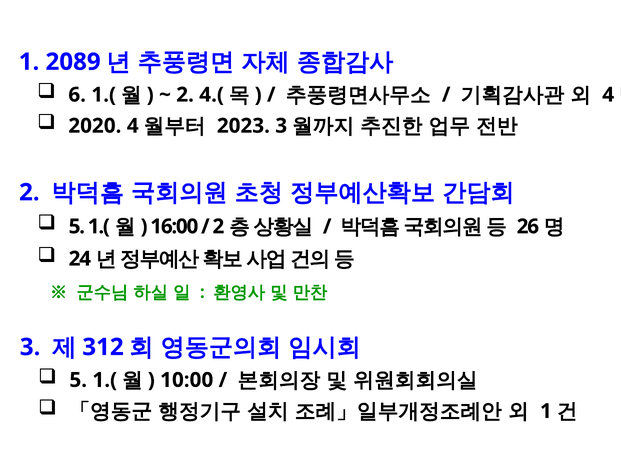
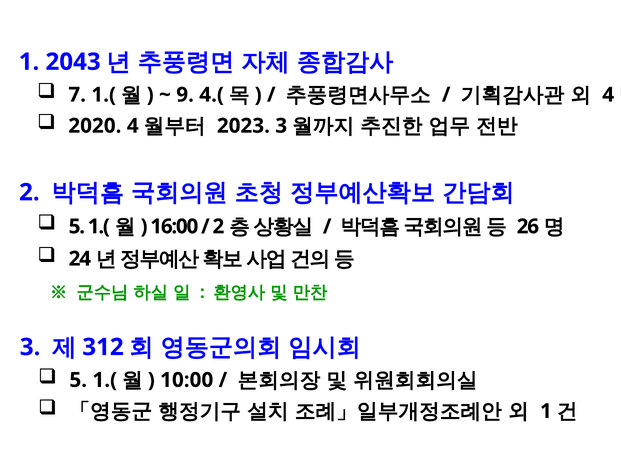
2089: 2089 -> 2043 (73, 62)
6: 6 -> 7 (77, 95)
2: 2 -> 9 (185, 95)
